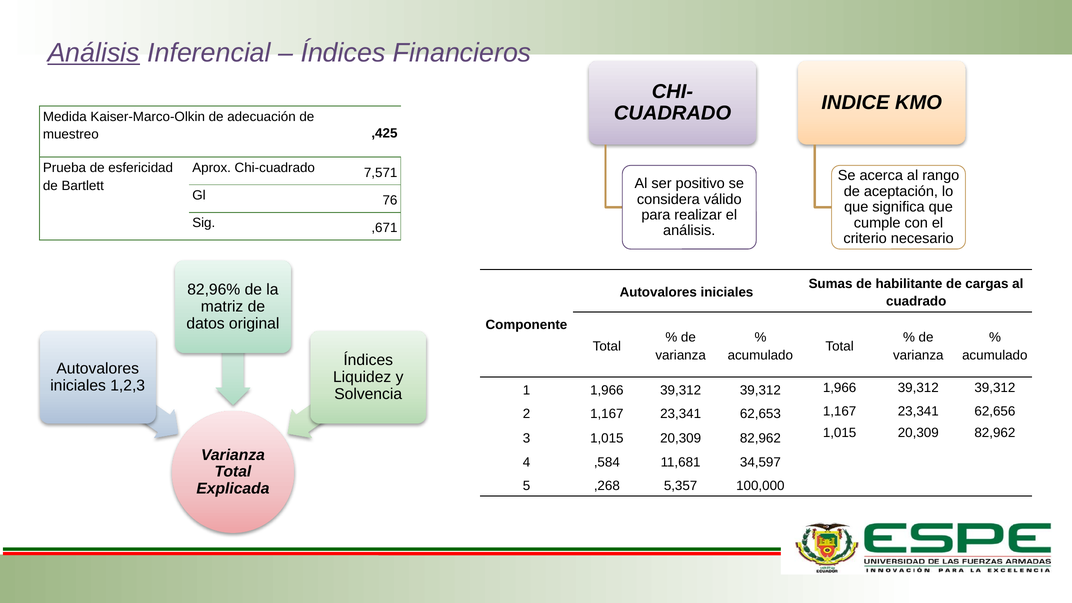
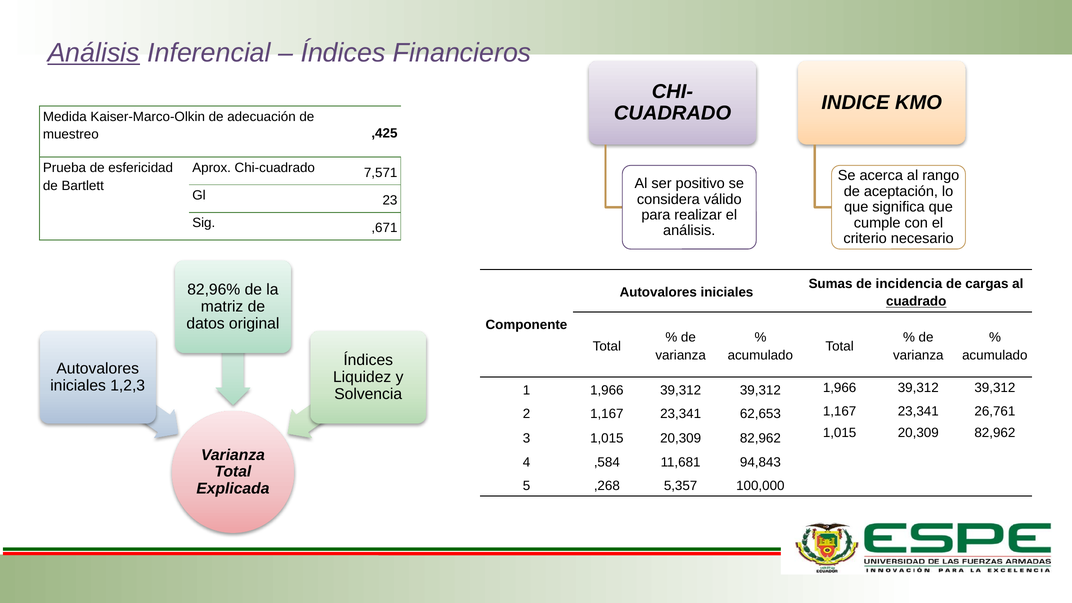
76: 76 -> 23 (390, 200)
habilitante: habilitante -> incidencia (909, 284)
cuadrado underline: none -> present (916, 301)
62,656: 62,656 -> 26,761 (995, 411)
34,597: 34,597 -> 94,843 (760, 462)
